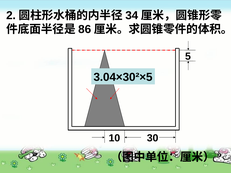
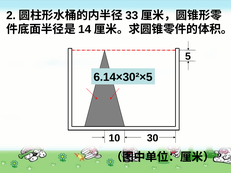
34: 34 -> 33 (132, 15)
86: 86 -> 14 (85, 29)
3.04×30²×5: 3.04×30²×5 -> 6.14×30²×5 (123, 77)
